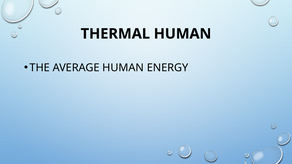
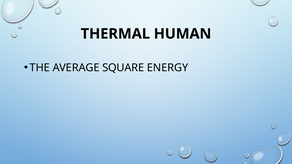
AVERAGE HUMAN: HUMAN -> SQUARE (123, 68)
